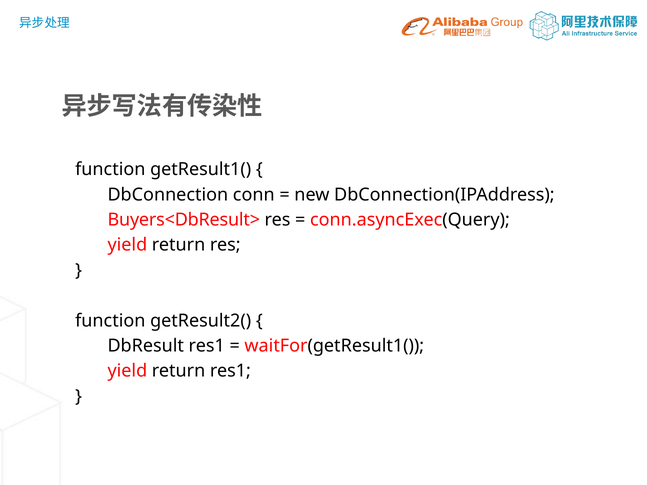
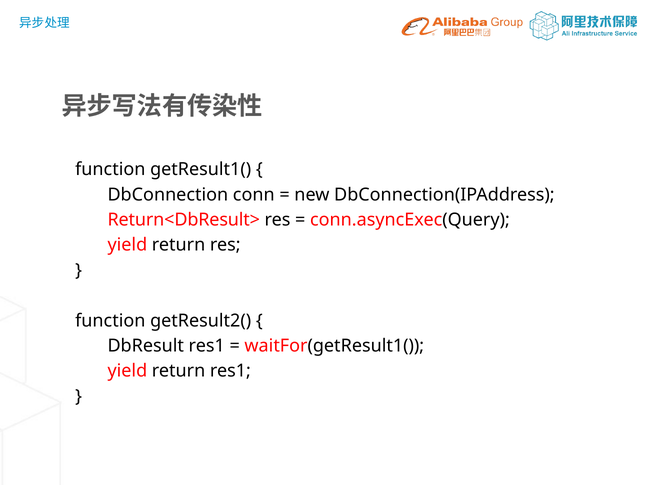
Buyers<DbResult>: Buyers<DbResult> -> Return<DbResult> (184, 220)
